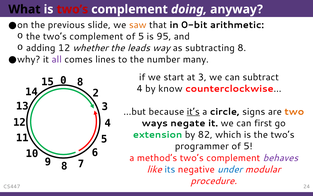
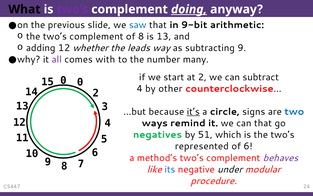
two’s colour: red -> purple (72, 9)
doing underline: none -> present (189, 9)
saw colour: orange -> blue (138, 25)
0-bit: 0-bit -> 9-bit (194, 25)
complement of 5: 5 -> 8 (141, 36)
is 95: 95 -> 13 (164, 36)
subtracting 8: 8 -> 9 (242, 48)
lines: lines -> with (105, 59)
0 8: 8 -> 0 (80, 82)
at 3: 3 -> 2 (202, 77)
know: know -> other (170, 88)
two colour: orange -> blue (294, 111)
negate: negate -> remind (188, 123)
can first: first -> that (263, 123)
extension: extension -> negatives (158, 134)
82: 82 -> 51 (205, 134)
programmer: programmer -> represented (202, 146)
5: 5 -> 6 (248, 146)
under colour: blue -> black (230, 169)
